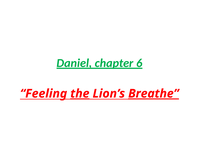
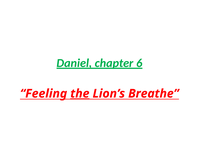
Breathe underline: present -> none (154, 94)
